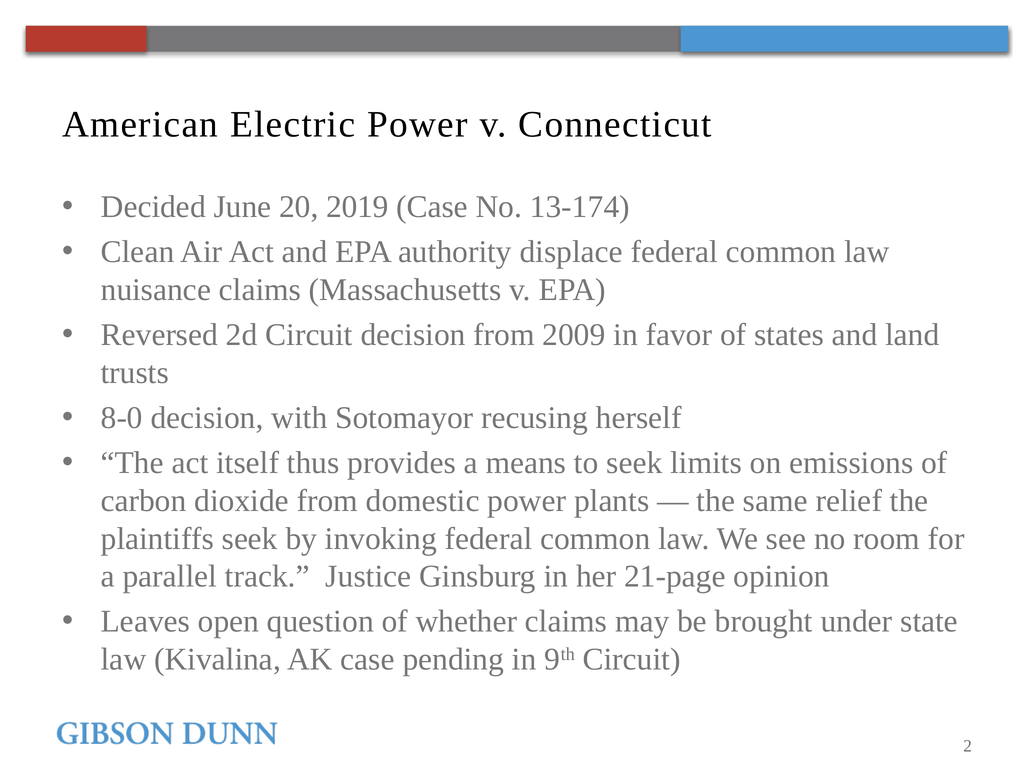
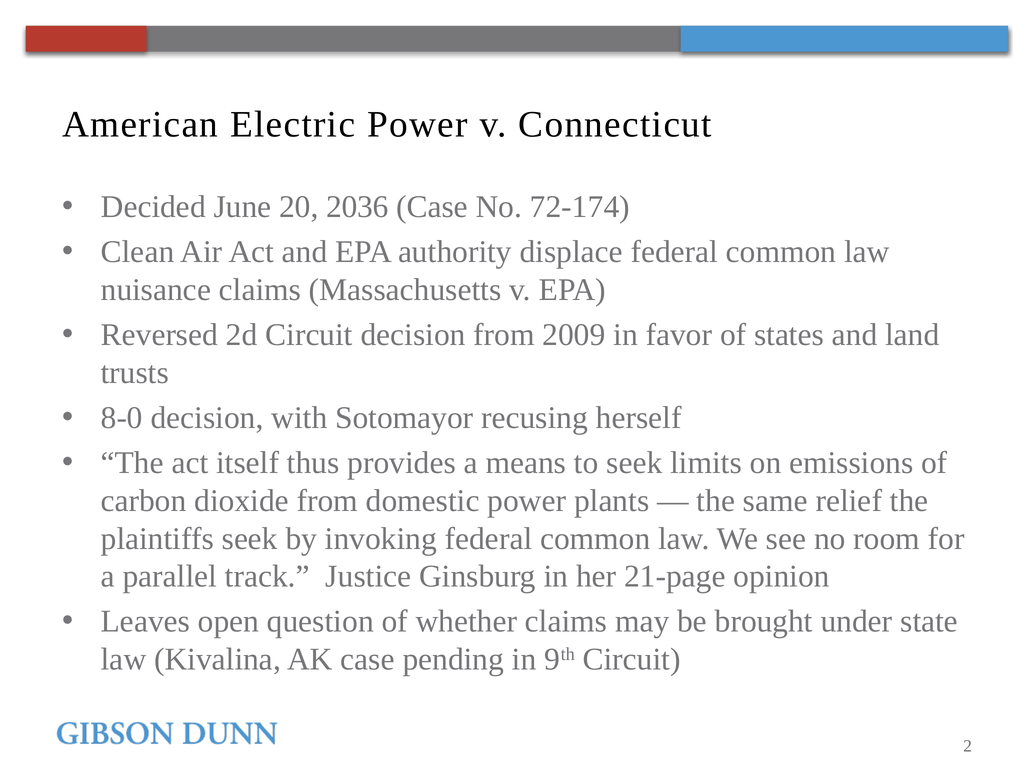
2019: 2019 -> 2036 (357, 207)
13-174: 13-174 -> 72-174 (580, 207)
